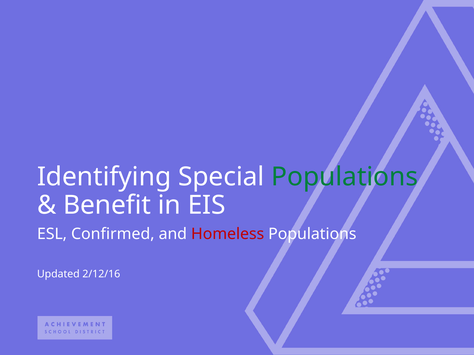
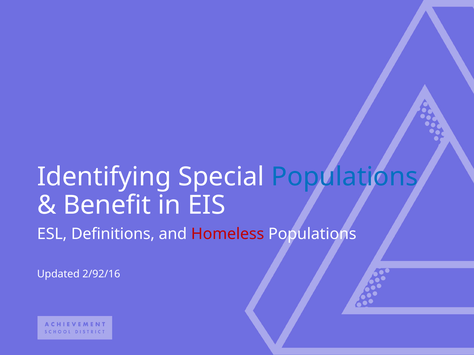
Populations colour: green -> blue (345, 177)
Confirmed: Confirmed -> Definitions (113, 234)
2/12/16: 2/12/16 -> 2/92/16 (101, 274)
